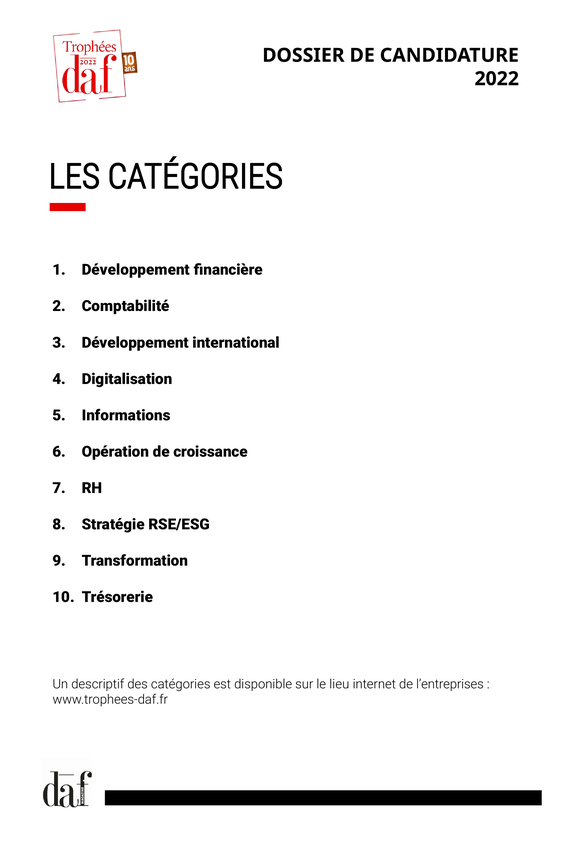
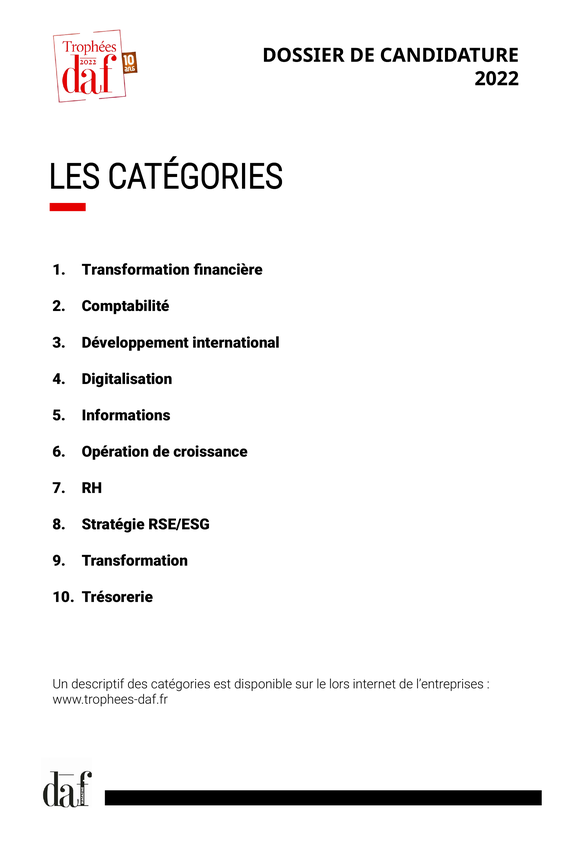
Développement: Développement -> Transformation (136, 270)
lieu: lieu -> lors (339, 684)
